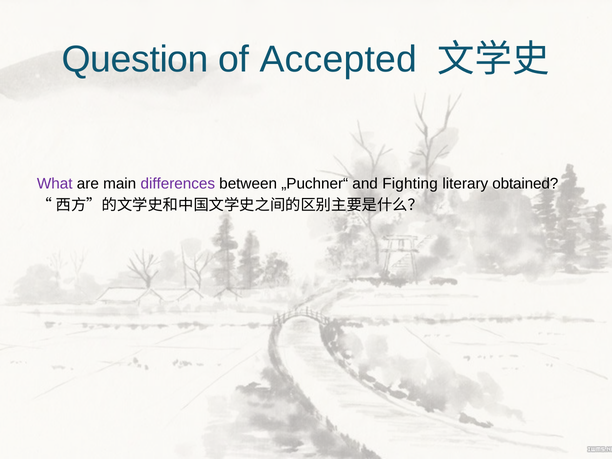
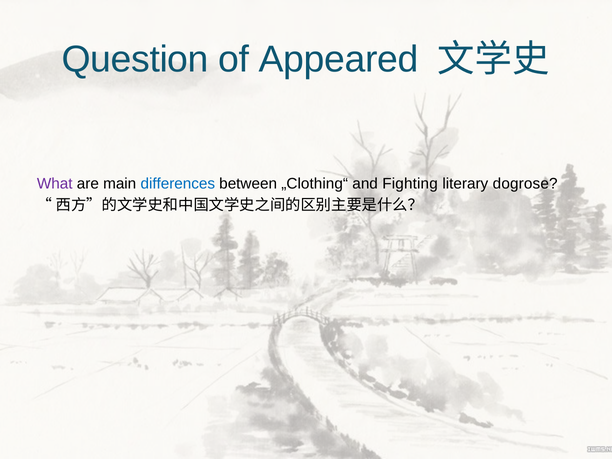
Accepted: Accepted -> Appeared (339, 59)
differences colour: purple -> blue (178, 184)
„Puchner“: „Puchner“ -> „Clothing“ (315, 184)
obtained: obtained -> dogrose (525, 184)
